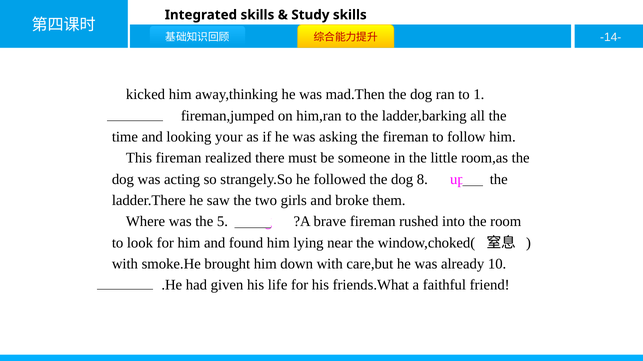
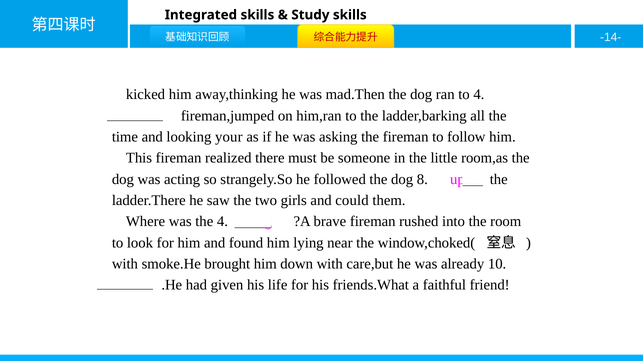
to 1: 1 -> 4 (479, 95)
broke: broke -> could (352, 201)
the 5: 5 -> 4 (222, 222)
